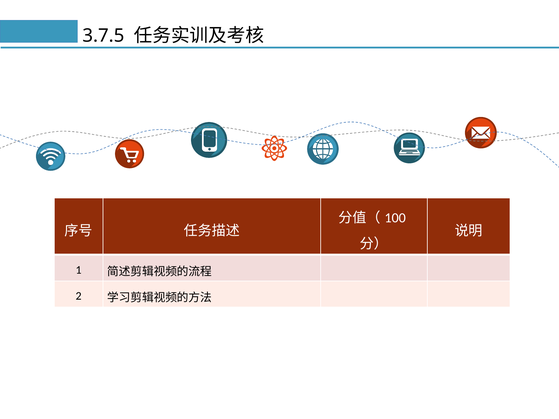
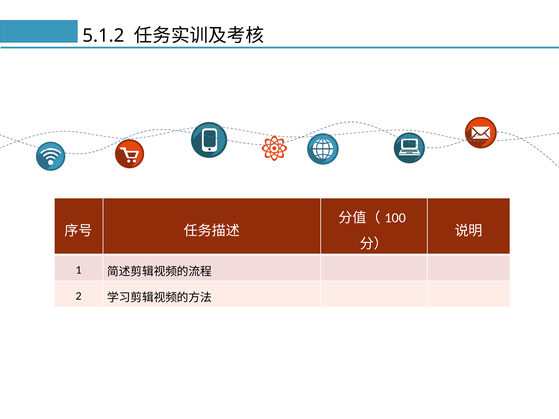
3.7.5: 3.7.5 -> 5.1.2 (103, 36)
